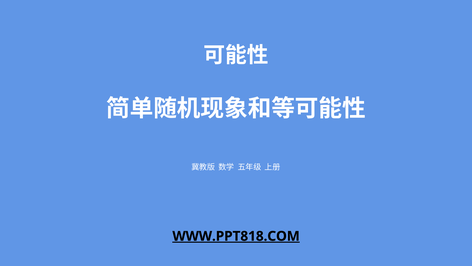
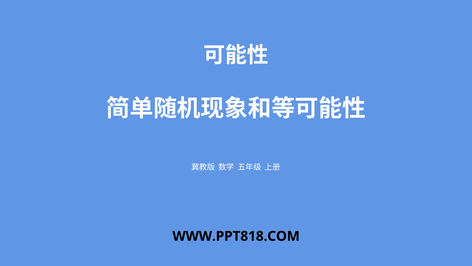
WWW.PPT818.COM underline: present -> none (236, 236)
